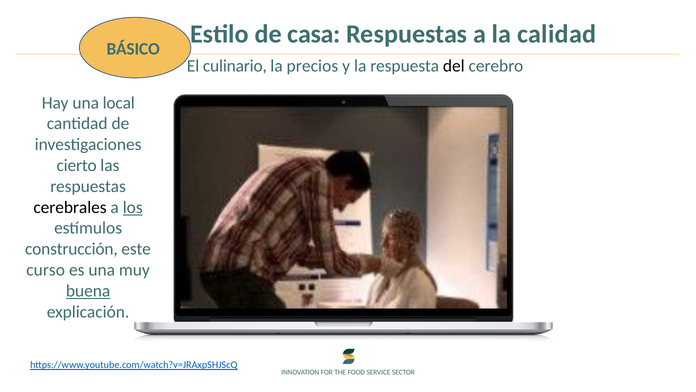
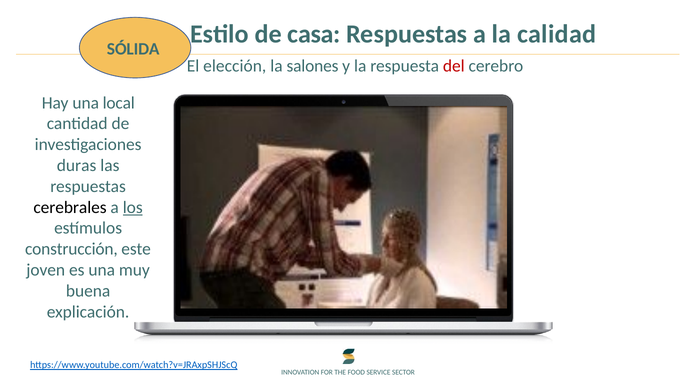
BÁSICO: BÁSICO -> SÓLIDA (133, 49)
culinario: culinario -> elección (235, 66)
precios: precios -> salones (312, 66)
del colour: black -> red (454, 66)
cierto: cierto -> duras (77, 165)
curso: curso -> joven (46, 270)
buena underline: present -> none (88, 291)
